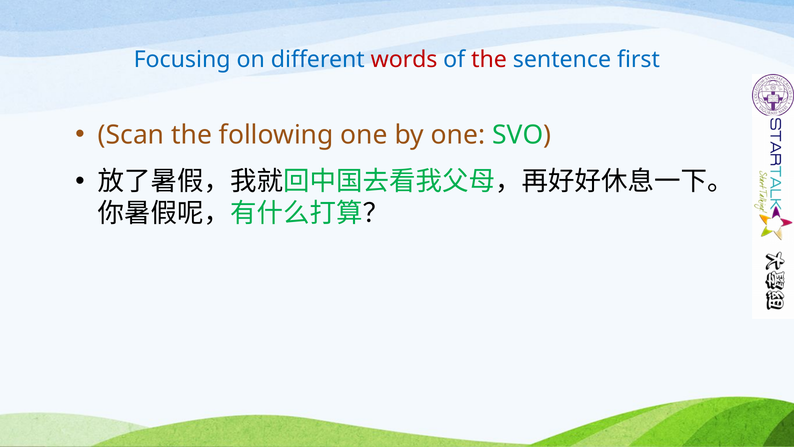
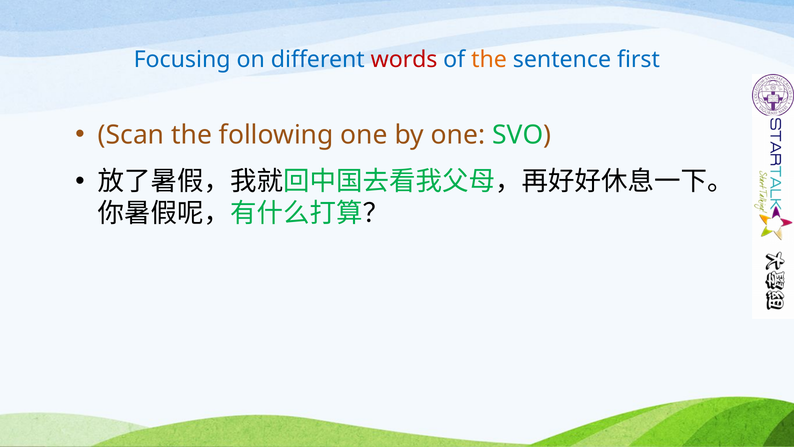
the colour: red -> orange (489, 59)
